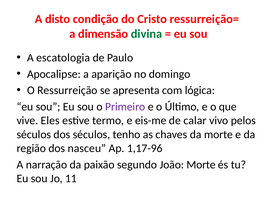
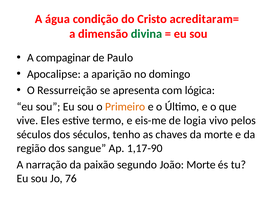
disto: disto -> água (58, 19)
ressurreição=: ressurreição= -> acreditaram= (204, 19)
escatologia: escatologia -> compaginar (63, 58)
Primeiro colour: purple -> orange (125, 107)
calar: calar -> logia (195, 120)
nasceu: nasceu -> sangue (87, 148)
1,17-96: 1,17-96 -> 1,17-90 (145, 148)
11: 11 -> 76 (71, 178)
